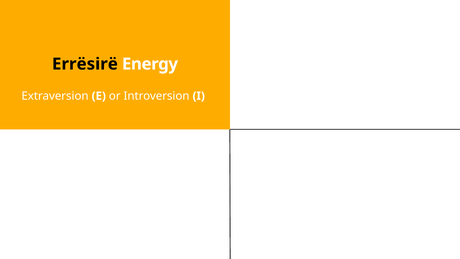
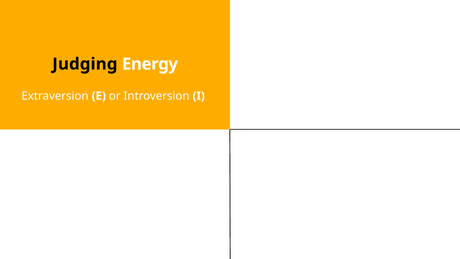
Errësirë: Errësirë -> Judging (85, 64)
